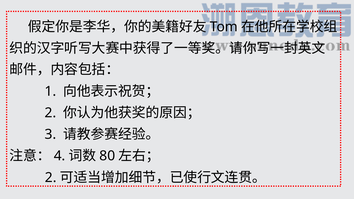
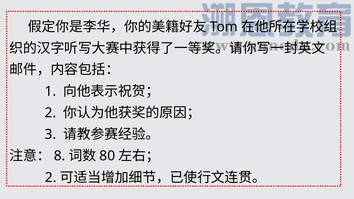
4: 4 -> 8 (60, 156)
